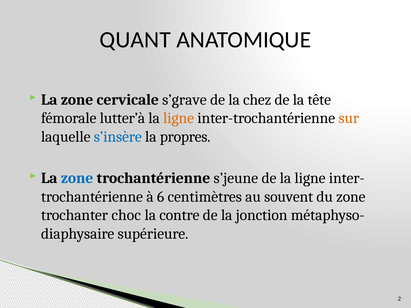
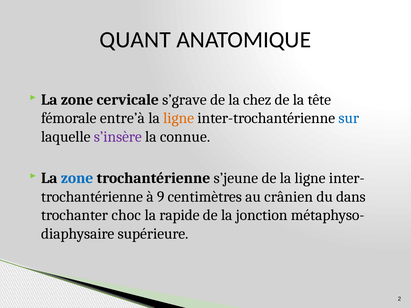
lutter’à: lutter’à -> entre’à (122, 118)
sur colour: orange -> blue (349, 118)
s’insère colour: blue -> purple (118, 137)
propres: propres -> connue (185, 137)
6: 6 -> 9 (161, 197)
souvent: souvent -> crânien (289, 197)
du zone: zone -> dans (351, 197)
contre: contre -> rapide (179, 215)
